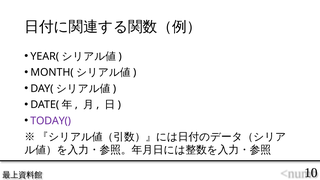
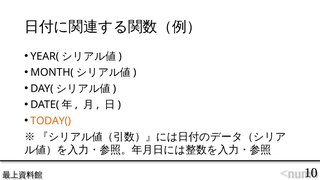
TODAY( colour: purple -> orange (51, 121)
